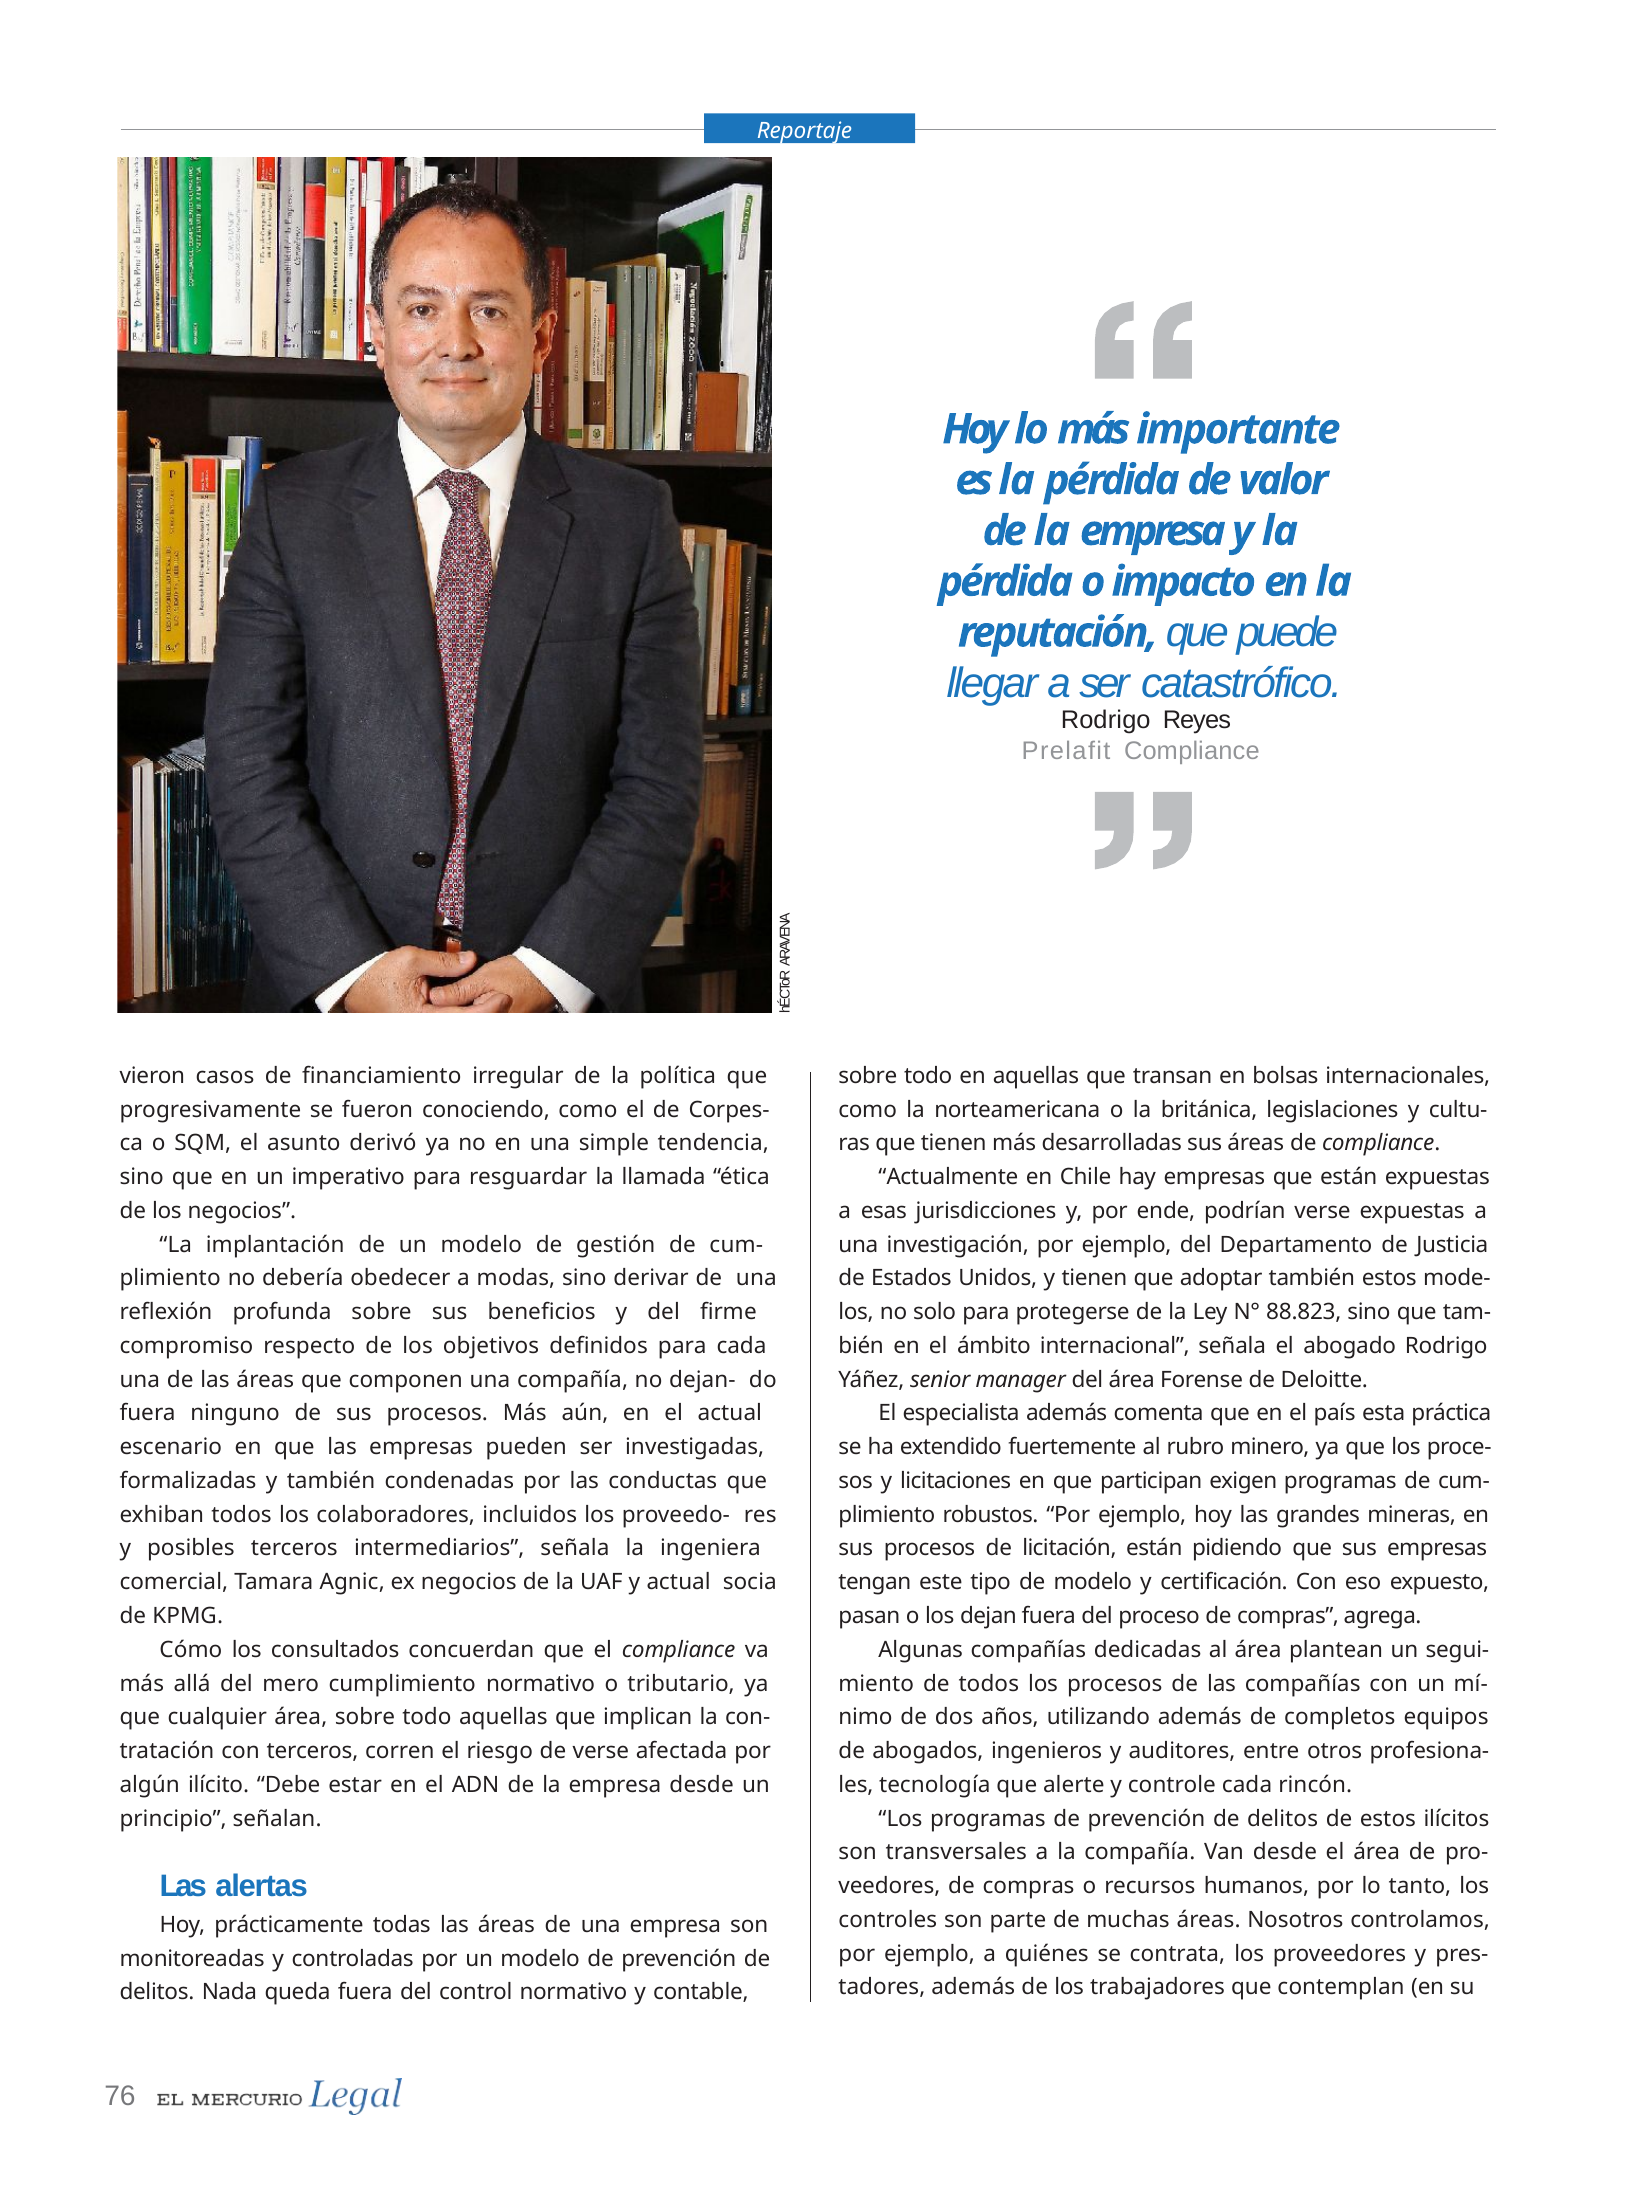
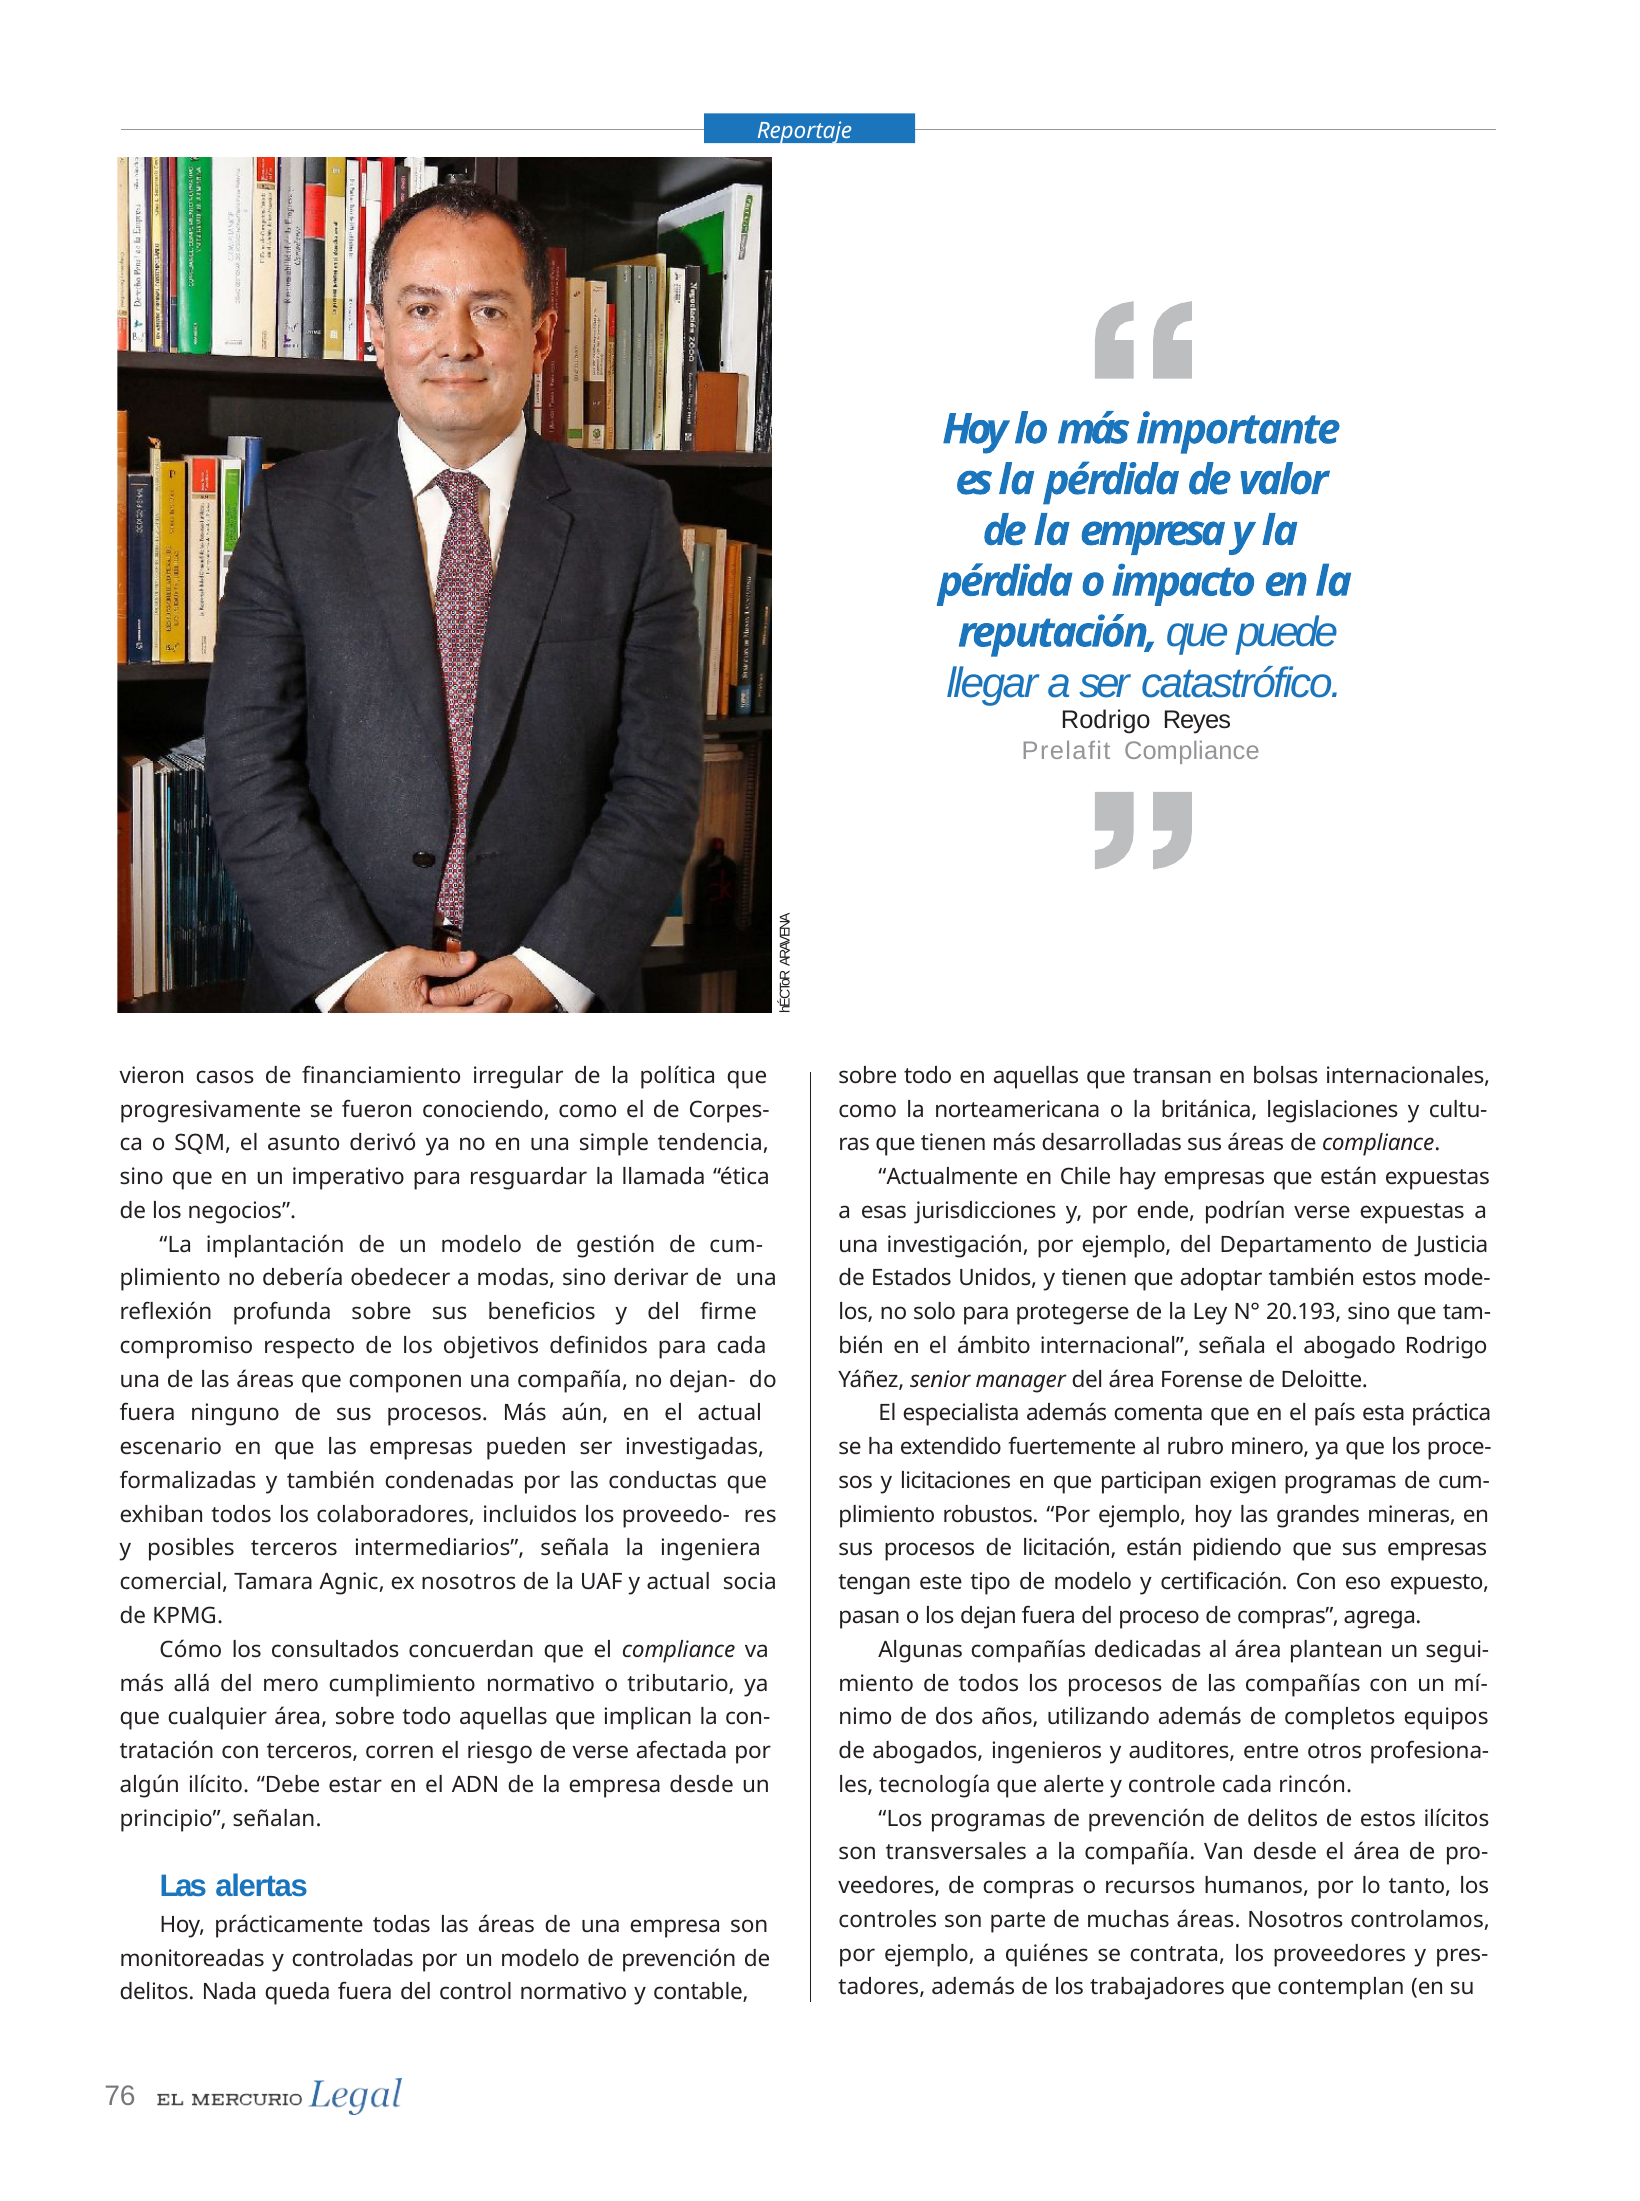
88.823: 88.823 -> 20.193 (1304, 1313)
ex negocios: negocios -> nosotros (469, 1583)
